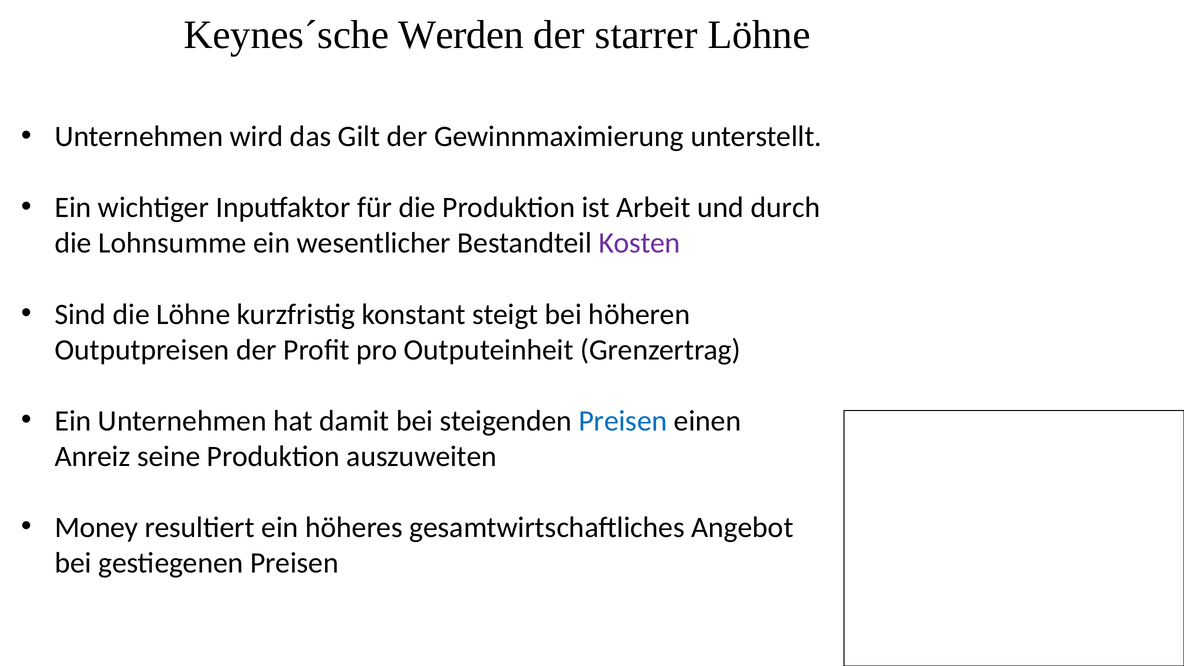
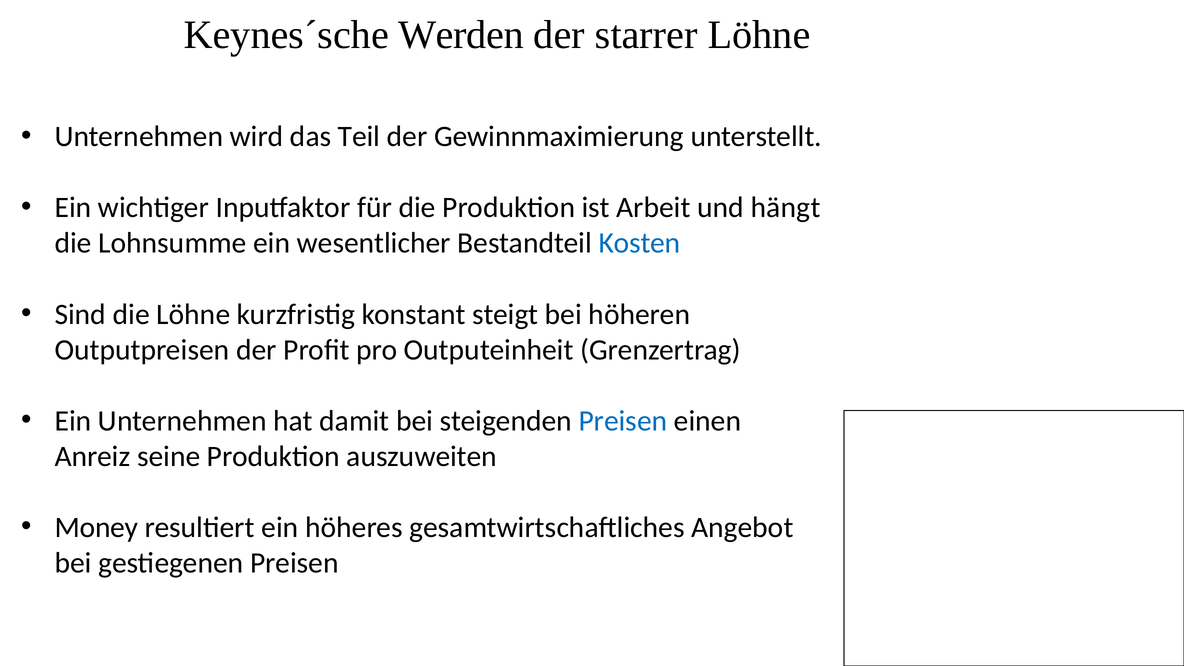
Gilt: Gilt -> Teil (359, 137)
durch: durch -> hängt (786, 208)
Kosten colour: purple -> blue (640, 243)
